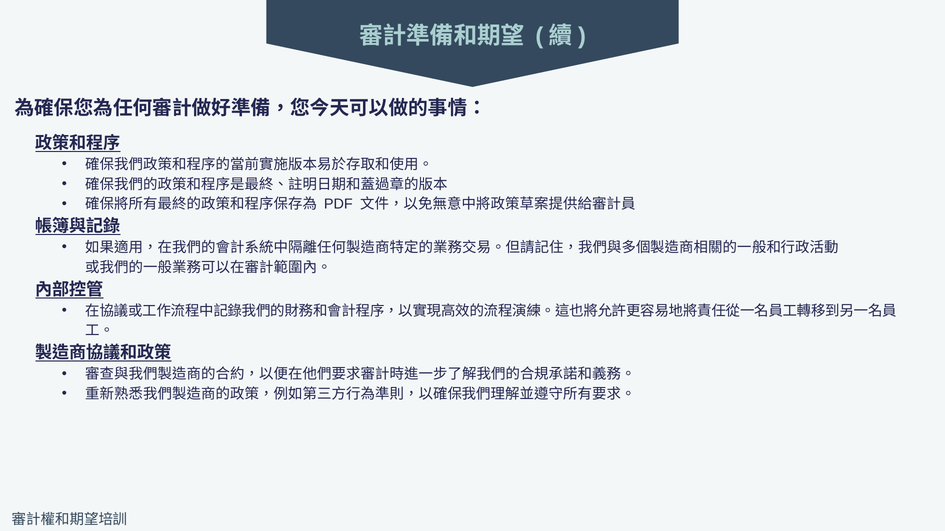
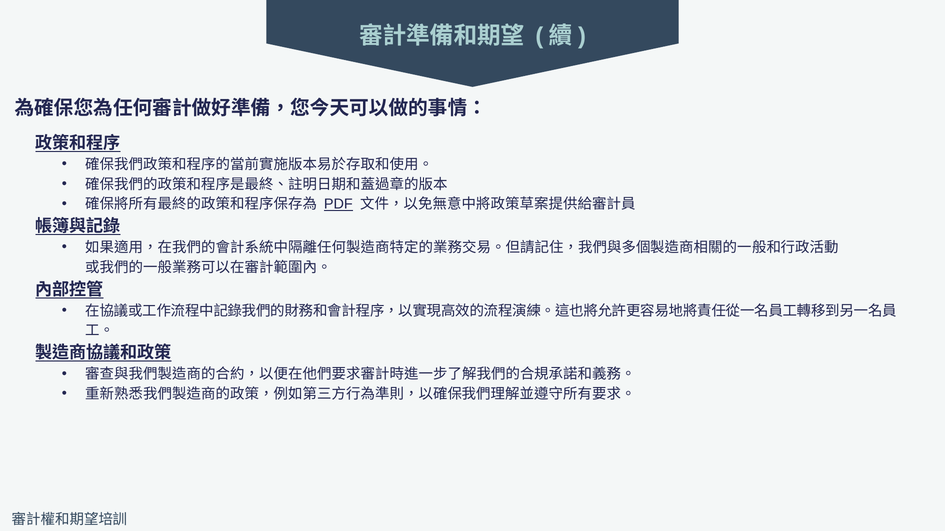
PDF underline: none -> present (338, 204)
